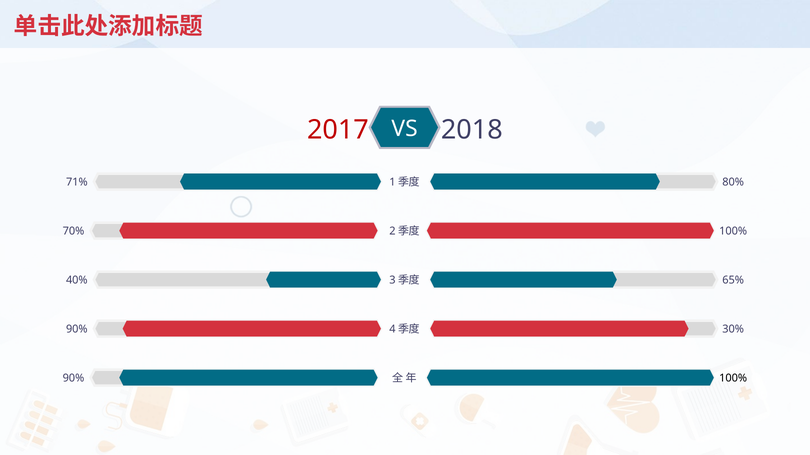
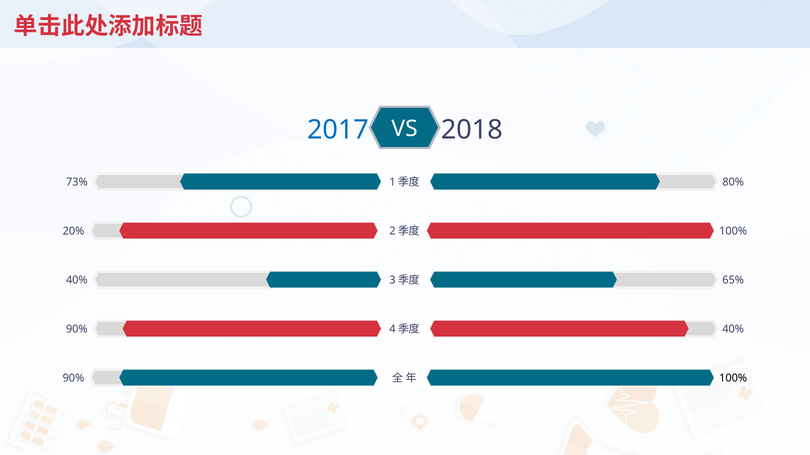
2017 colour: red -> blue (338, 130)
71%: 71% -> 73% (77, 182)
70%: 70% -> 20% (73, 231)
30%: 30% -> 40% (733, 330)
